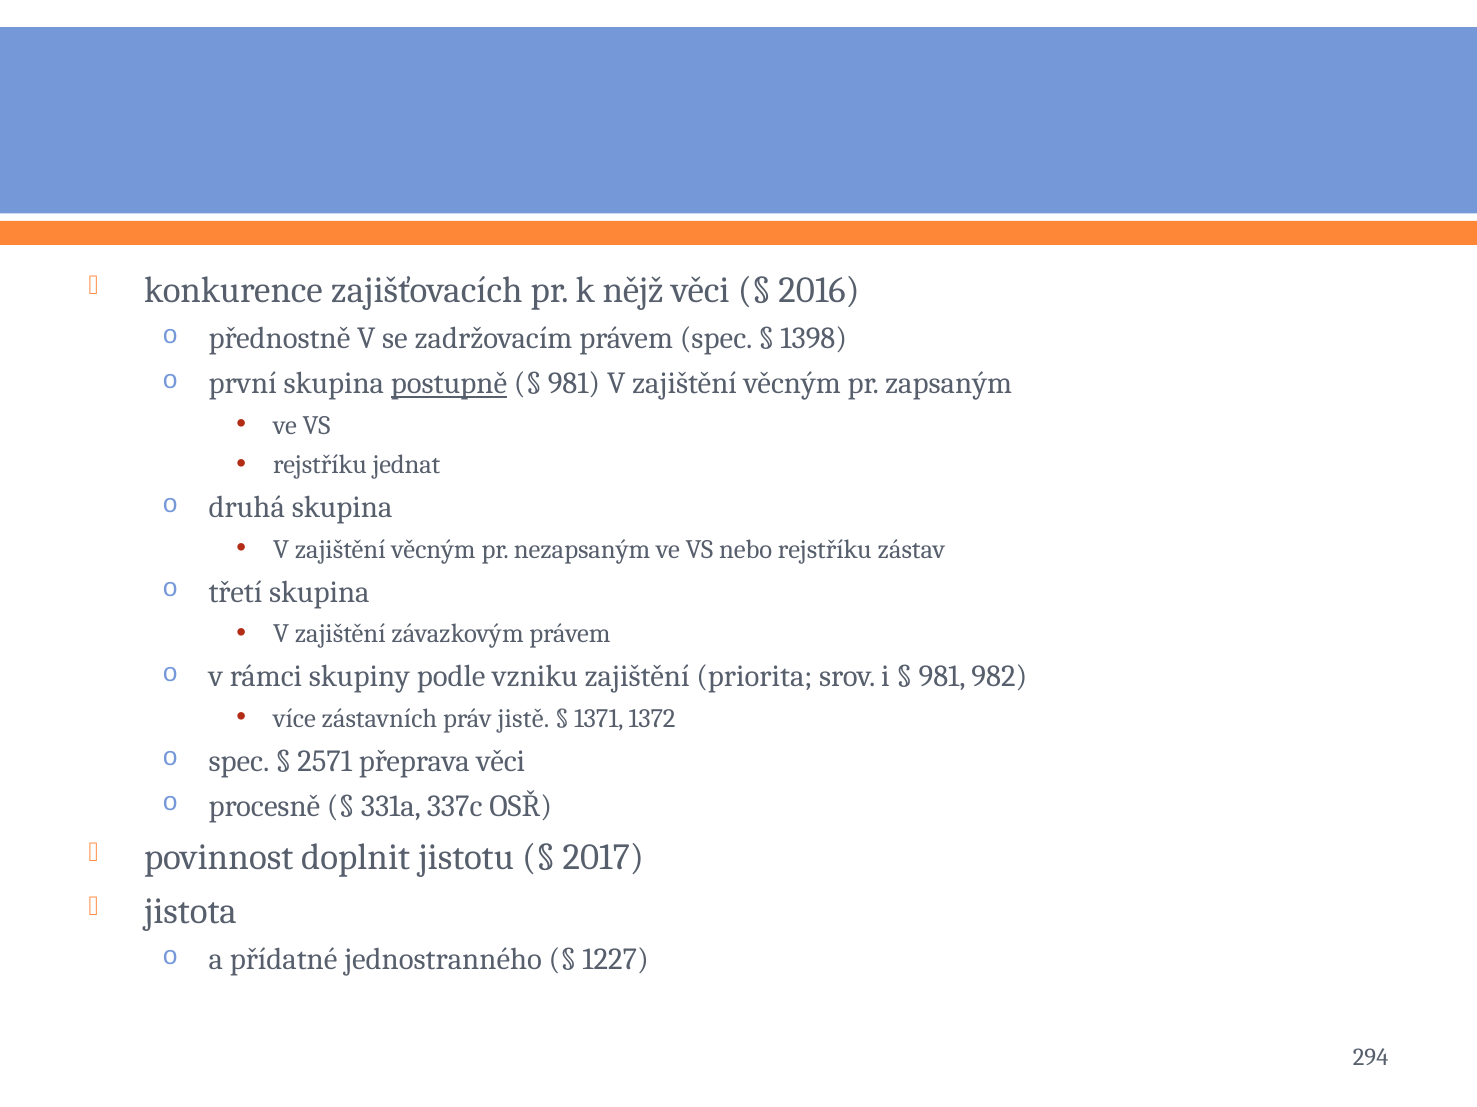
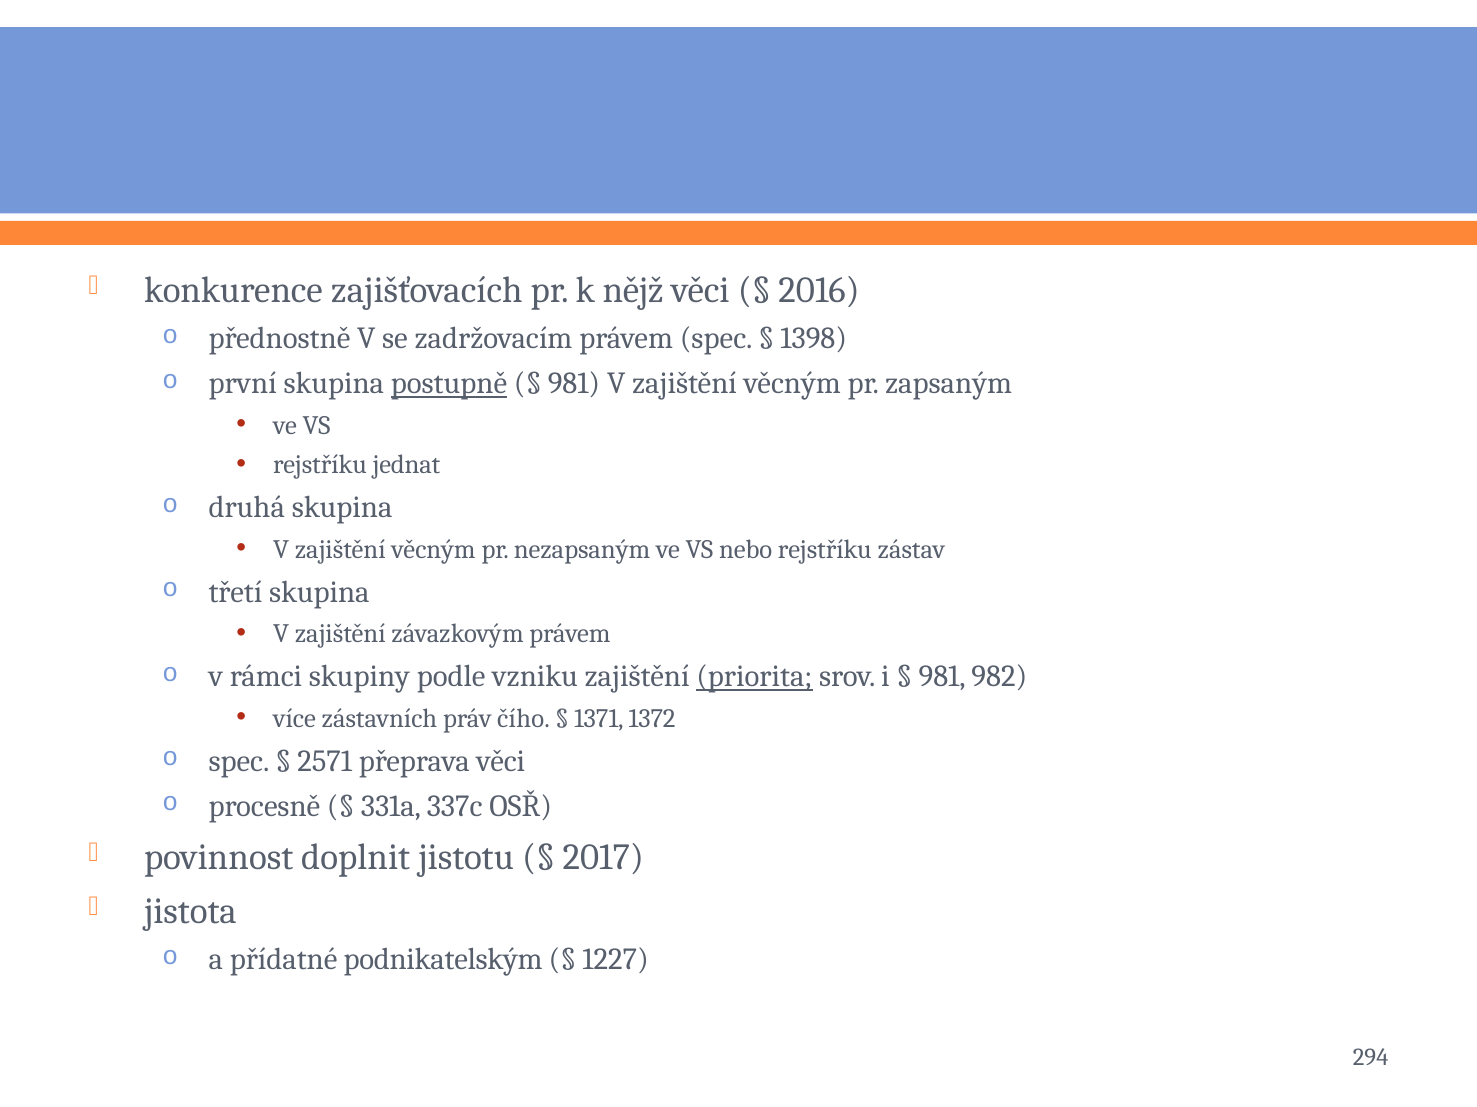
priorita underline: none -> present (754, 677)
jistě: jistě -> čího (524, 719)
jednostranného: jednostranného -> podnikatelským (443, 960)
